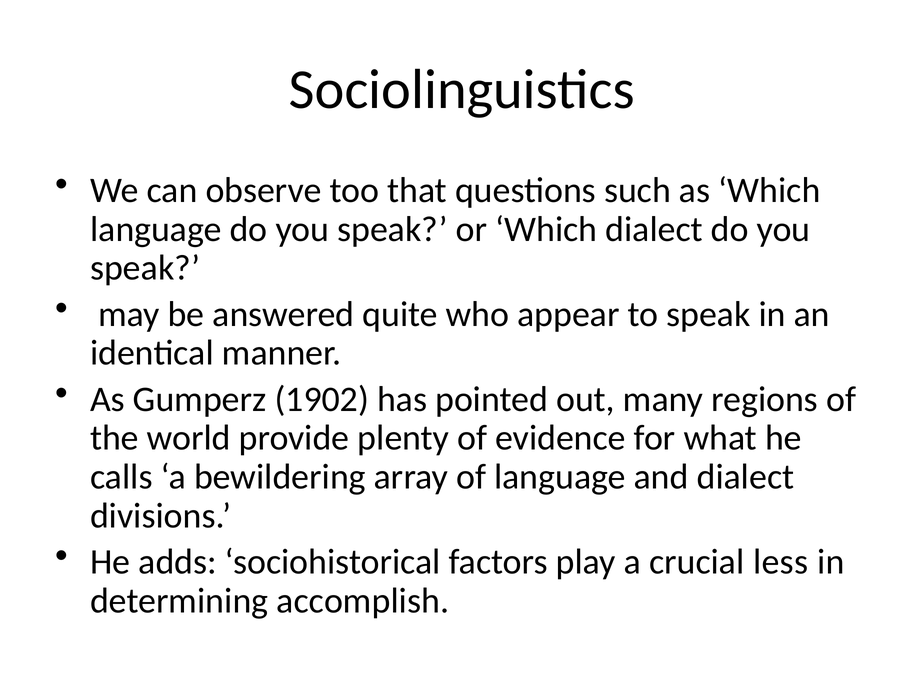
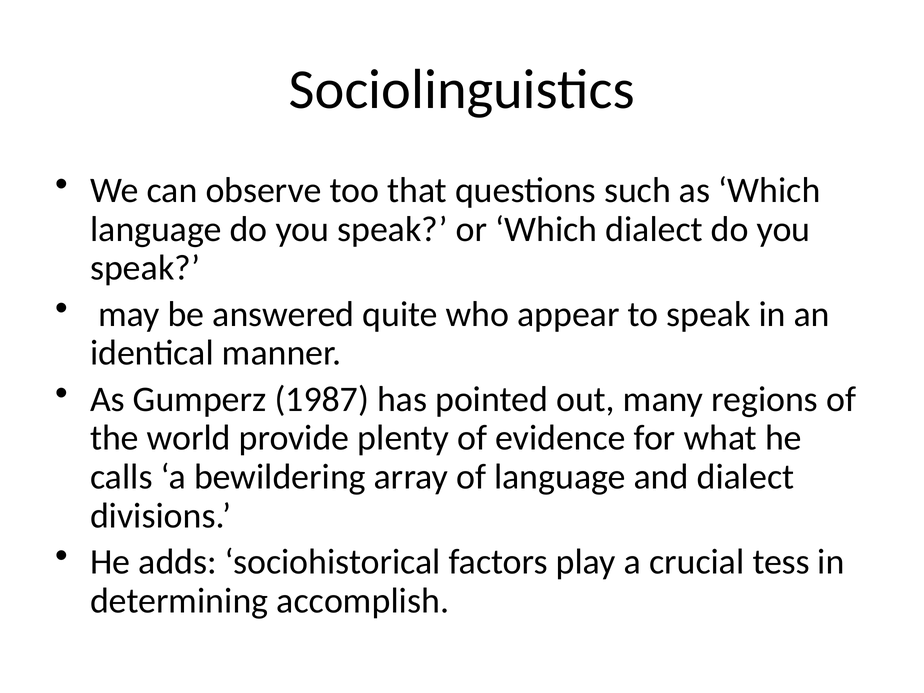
1902: 1902 -> 1987 (322, 399)
less: less -> tess (781, 562)
